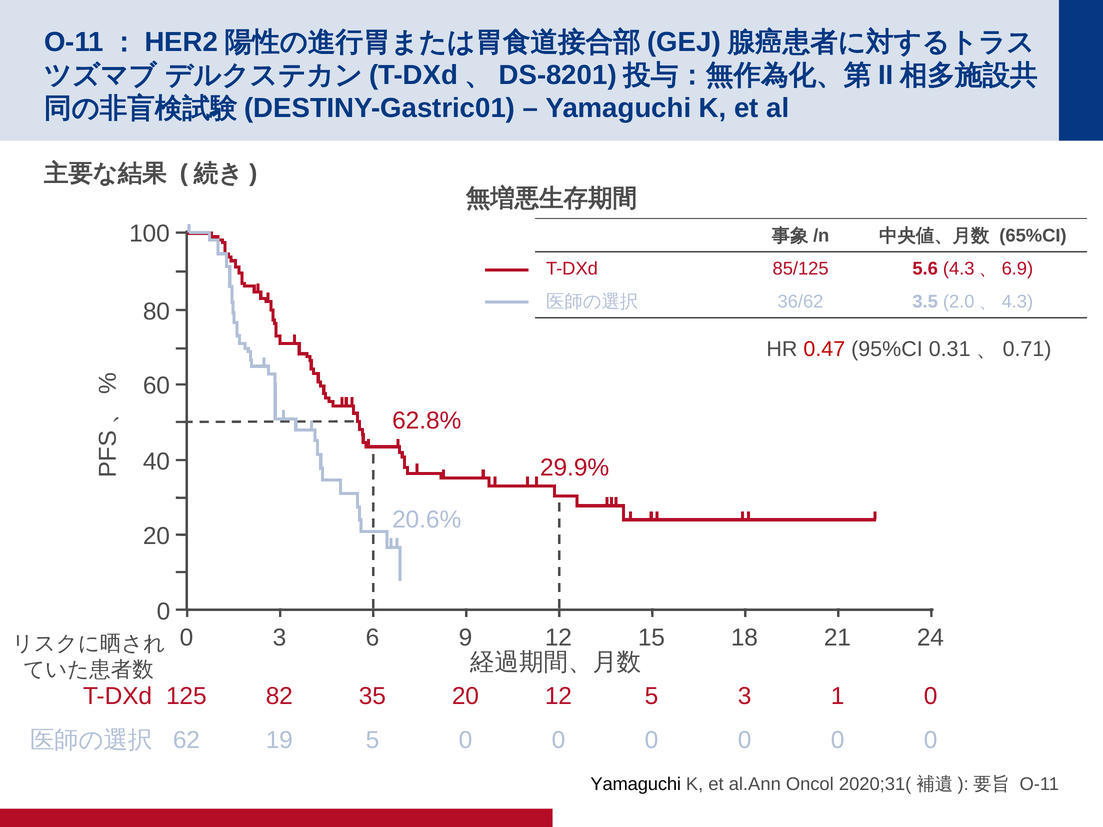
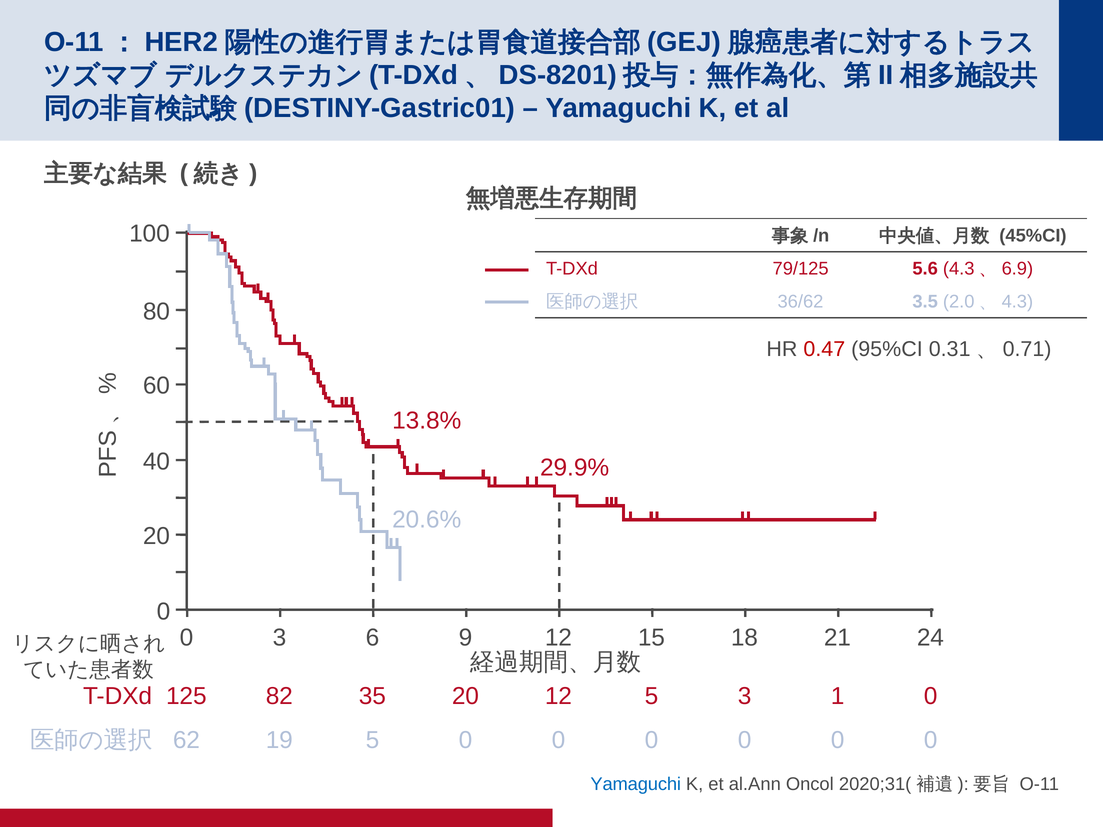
65%CI: 65%CI -> 45%CI (1033, 236)
85/125: 85/125 -> 79/125 (801, 269)
62.8%: 62.8% -> 13.8% (427, 421)
Yamaguchi colour: black -> blue (636, 784)
